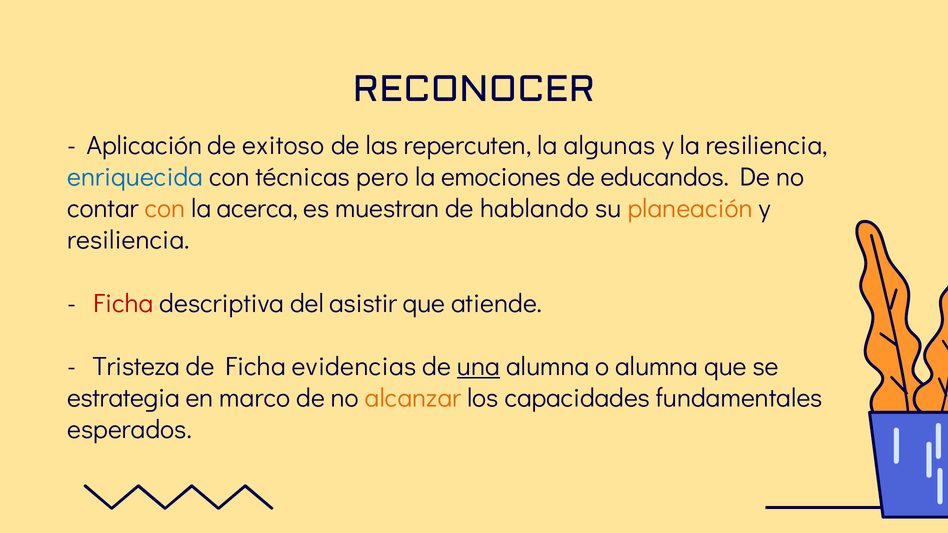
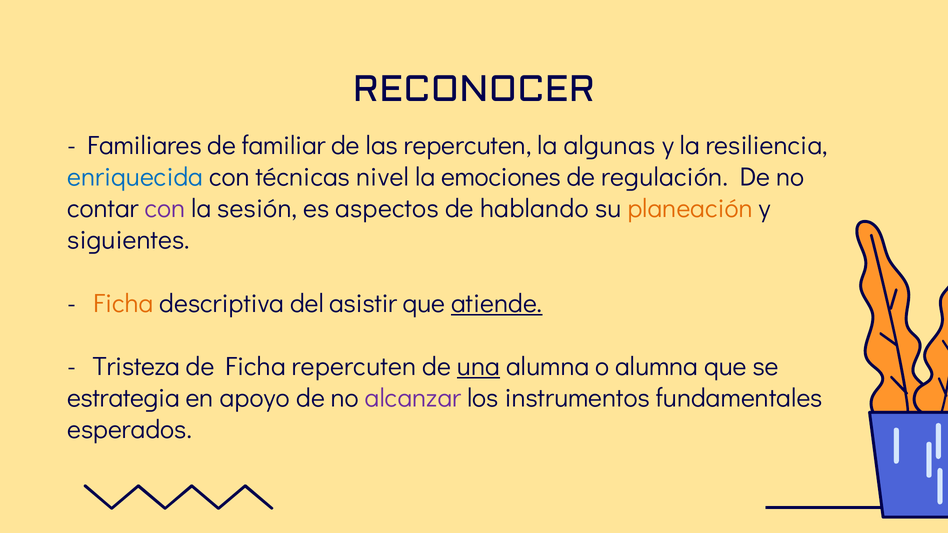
Aplicación: Aplicación -> Familiares (145, 145)
exitoso: exitoso -> familiar (284, 145)
pero: pero -> nivel (383, 177)
educandos: educandos -> regulación (665, 177)
con colour: orange -> purple (165, 209)
acerca: acerca -> sesión (257, 209)
muestran: muestran -> aspectos (387, 209)
resiliencia: resiliencia -> siguientes (128, 240)
Ficha colour: red -> orange (123, 304)
atiende underline: none -> present (497, 304)
Ficha evidencias: evidencias -> repercuten (354, 367)
marco: marco -> apoyo (255, 398)
alcanzar colour: orange -> purple (413, 398)
capacidades: capacidades -> instrumentos (577, 398)
